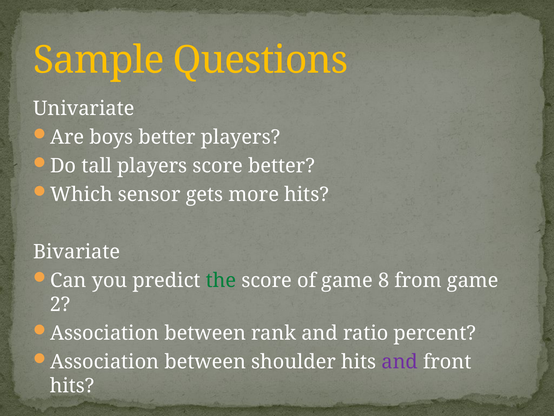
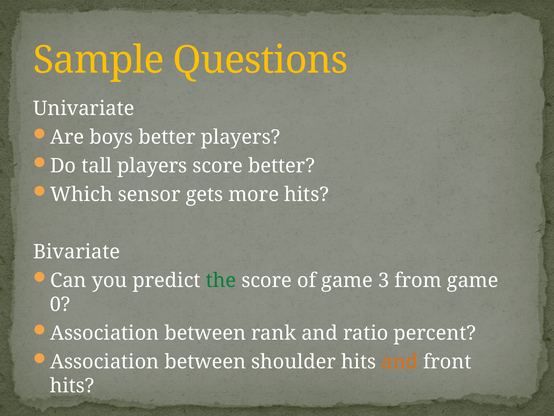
8: 8 -> 3 (384, 280)
2: 2 -> 0 (60, 304)
and colour: purple -> orange (400, 361)
